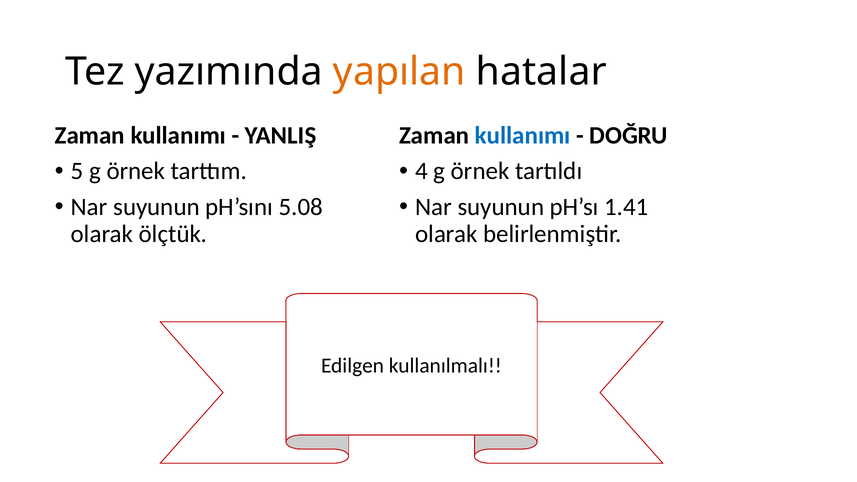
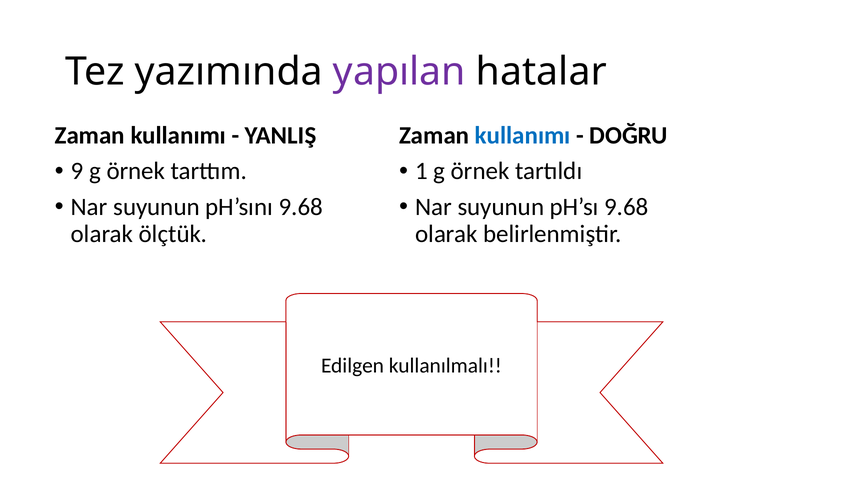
yapılan colour: orange -> purple (399, 72)
5: 5 -> 9 (77, 171)
4: 4 -> 1 (422, 171)
pH’sını 5.08: 5.08 -> 9.68 (301, 207)
pH’sı 1.41: 1.41 -> 9.68 (626, 207)
